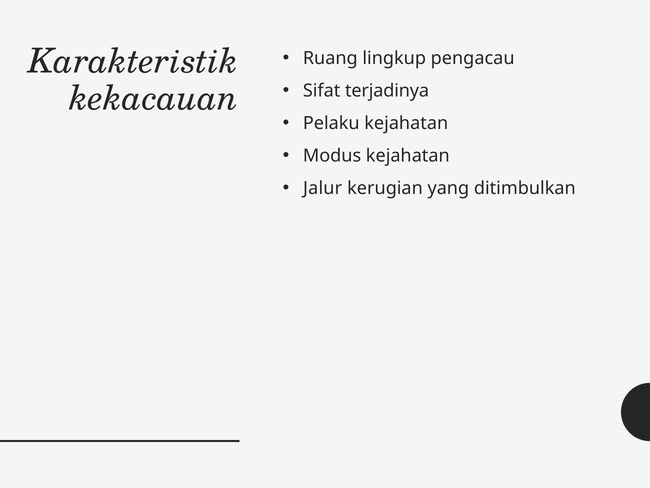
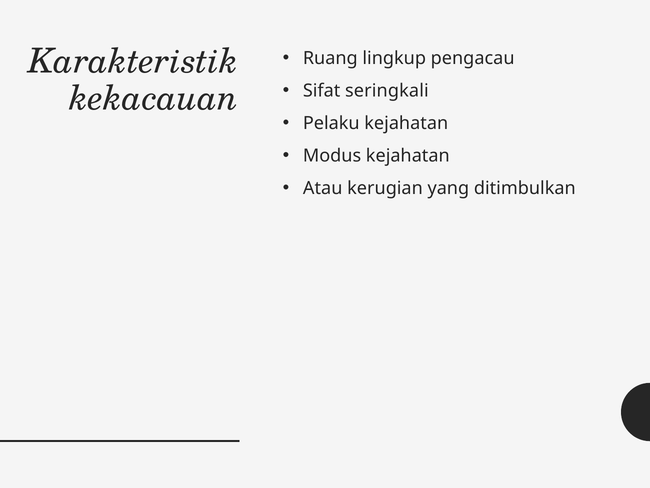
terjadinya: terjadinya -> seringkali (387, 91)
Jalur: Jalur -> Atau (323, 188)
